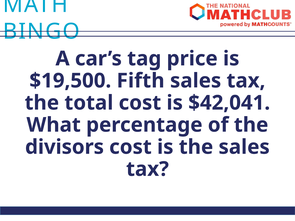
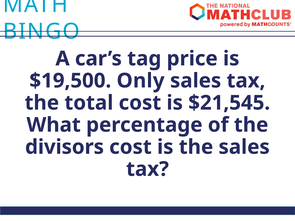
Fifth: Fifth -> Only (141, 81)
$42,041: $42,041 -> $21,545 (229, 103)
